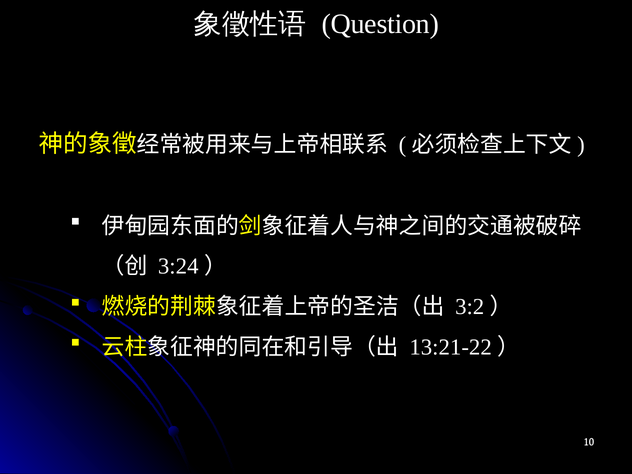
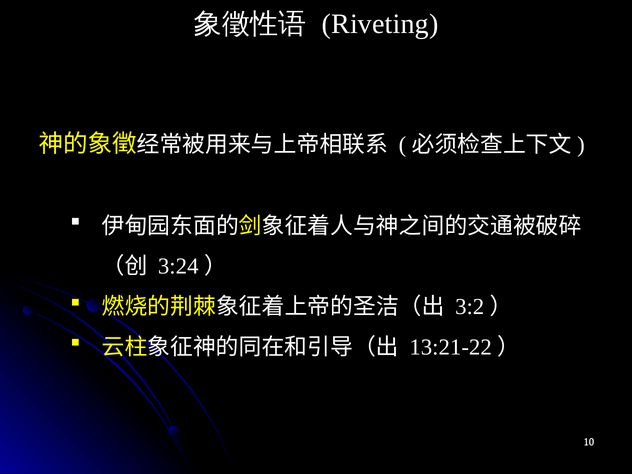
Question: Question -> Riveting (380, 24)
